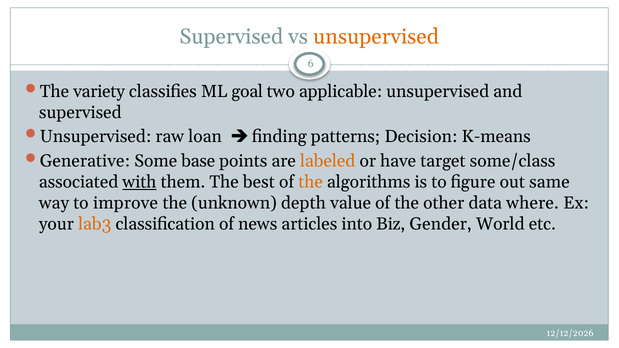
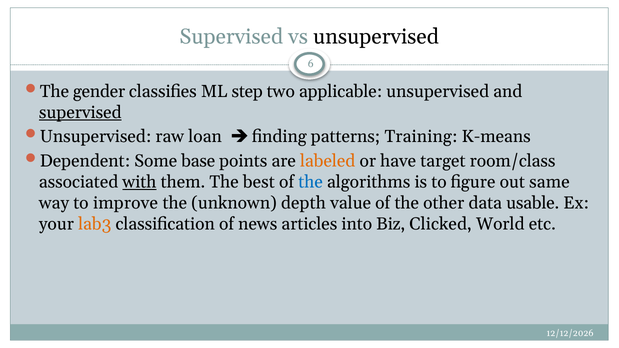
unsupervised colour: orange -> black (376, 37)
variety: variety -> gender (99, 91)
goal: goal -> step (247, 91)
supervised underline: none -> present (80, 112)
Decision: Decision -> Training (421, 137)
Generative: Generative -> Dependent (85, 161)
some/class: some/class -> room/class (513, 161)
the colour: orange -> blue (311, 182)
where: where -> usable (533, 203)
Gender: Gender -> Clicked (441, 224)
